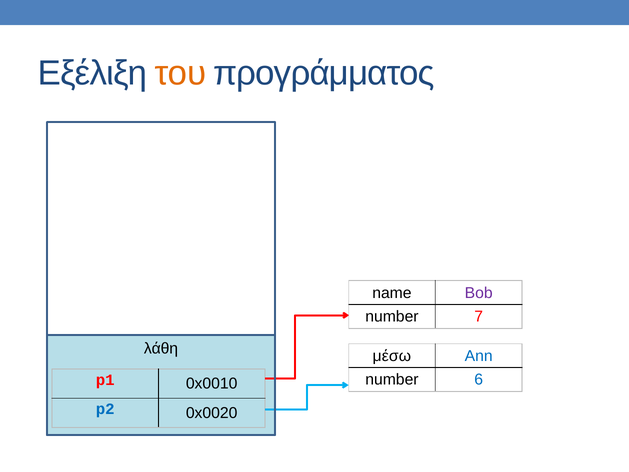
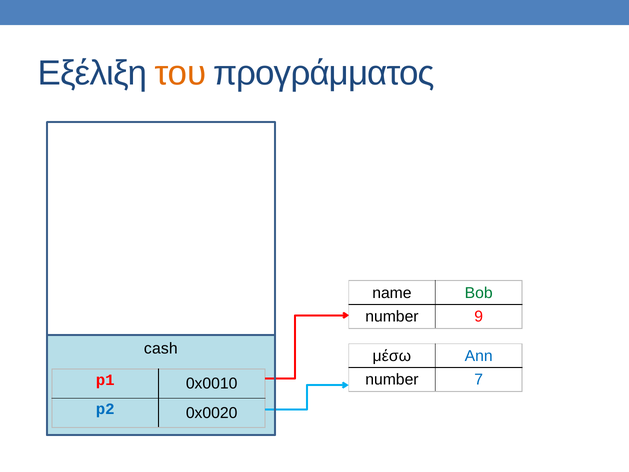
Bob colour: purple -> green (479, 293)
7: 7 -> 9 (479, 317)
λάθη: λάθη -> cash (161, 348)
6: 6 -> 7 (479, 380)
